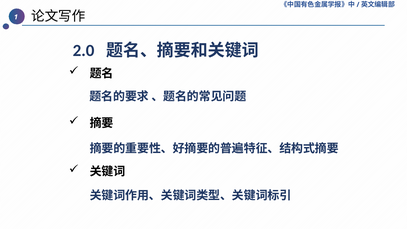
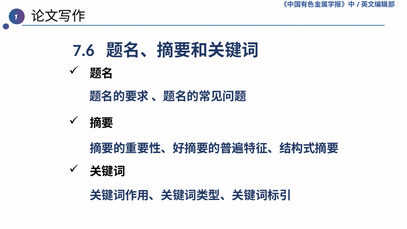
2.0: 2.0 -> 7.6 (84, 50)
